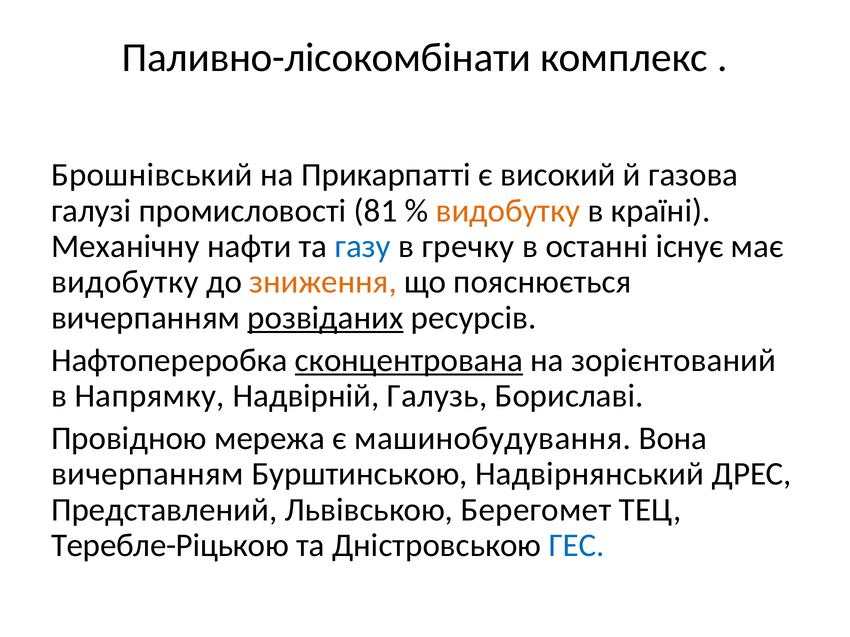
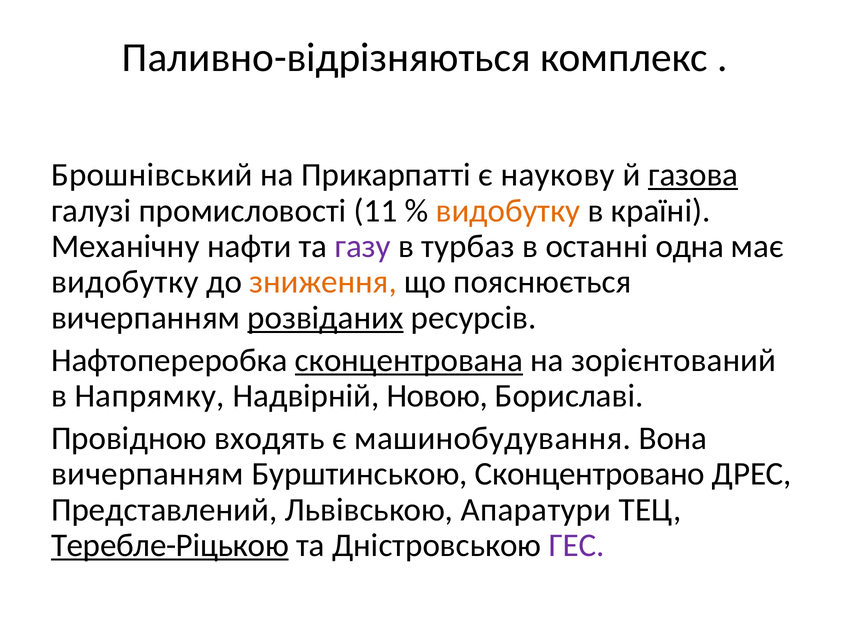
Паливно-лісокомбінати: Паливно-лісокомбінати -> Паливно-відрізняються (326, 57)
високий: високий -> наукову (558, 175)
газова underline: none -> present (693, 175)
81: 81 -> 11 (376, 211)
газу colour: blue -> purple (363, 247)
гречку: гречку -> турбаз (468, 247)
існує: існує -> одна (690, 247)
Галузь: Галузь -> Новою (437, 396)
мережа: мережа -> входять (270, 439)
Надвірнянський: Надвірнянський -> Сконцентровано (590, 474)
Берегомет: Берегомет -> Апаратури (536, 510)
Теребле-Ріцькою underline: none -> present (170, 546)
ГЕС colour: blue -> purple (577, 546)
